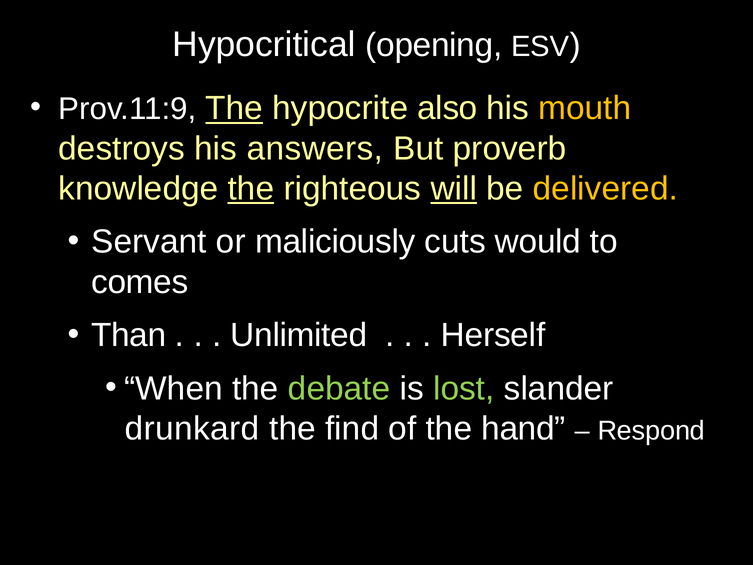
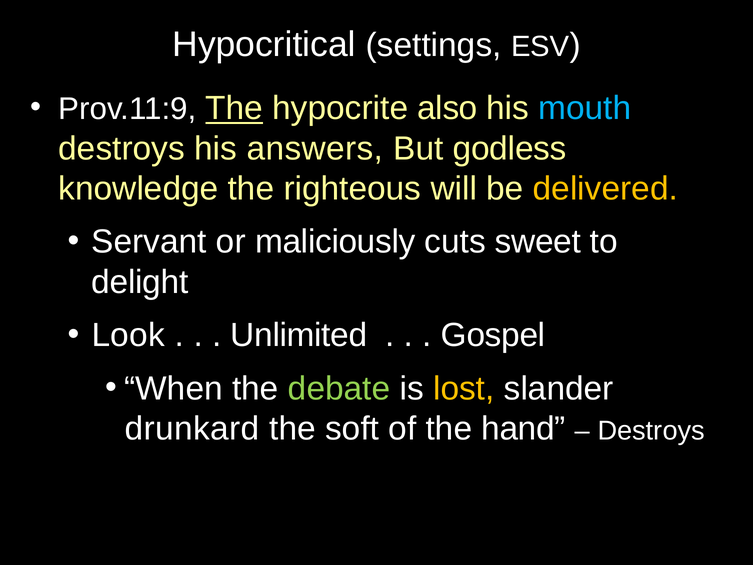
opening: opening -> settings (434, 45)
mouth colour: yellow -> light blue (585, 108)
proverb: proverb -> godless (510, 149)
the underline: present -> none (251, 189)
will underline: present -> none (454, 189)
would: would -> sweet (538, 242)
comes: comes -> delight (140, 282)
Than: Than -> Look (128, 335)
Herself: Herself -> Gospel (493, 335)
lost colour: light green -> yellow (464, 388)
find: find -> soft (352, 428)
Respond: Respond -> Destroys (651, 431)
